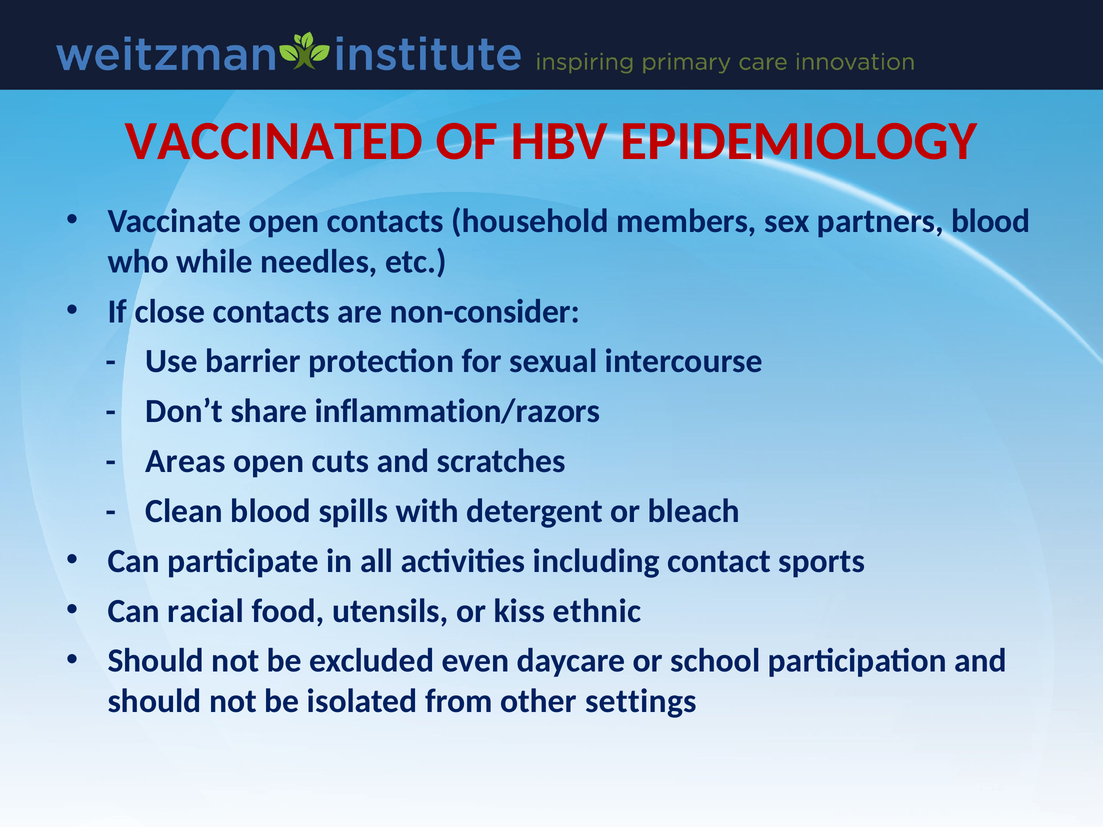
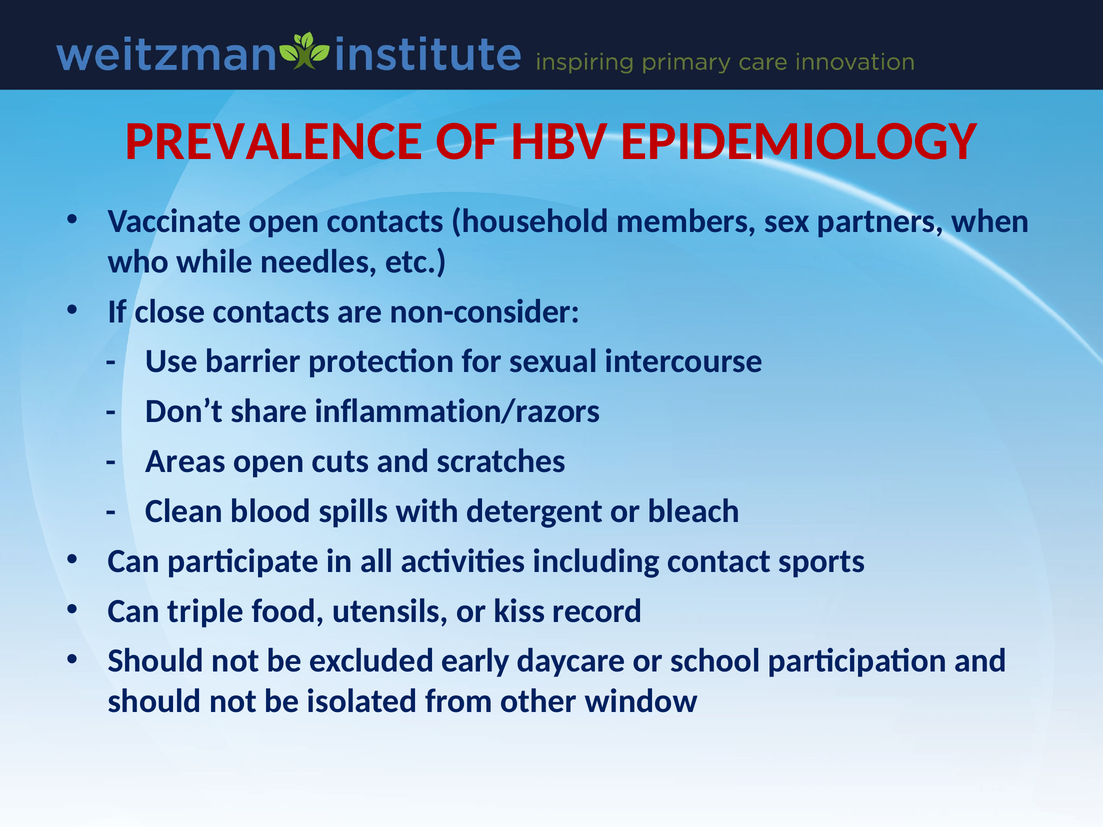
VACCINATED: VACCINATED -> PREVALENCE (274, 141)
partners blood: blood -> when (990, 221)
racial: racial -> triple (206, 611)
ethnic: ethnic -> record (597, 611)
even: even -> early (475, 661)
settings: settings -> window (641, 701)
